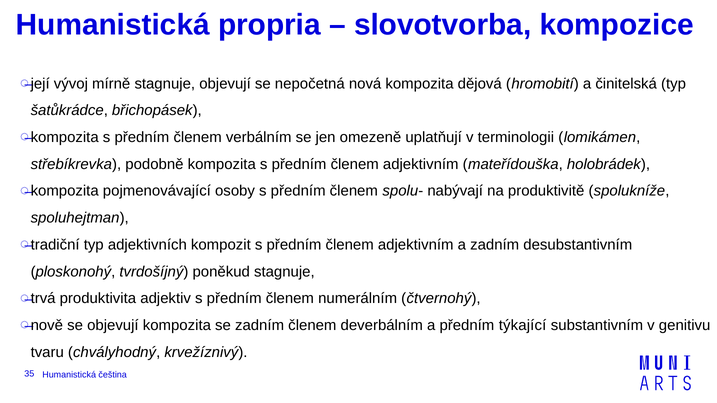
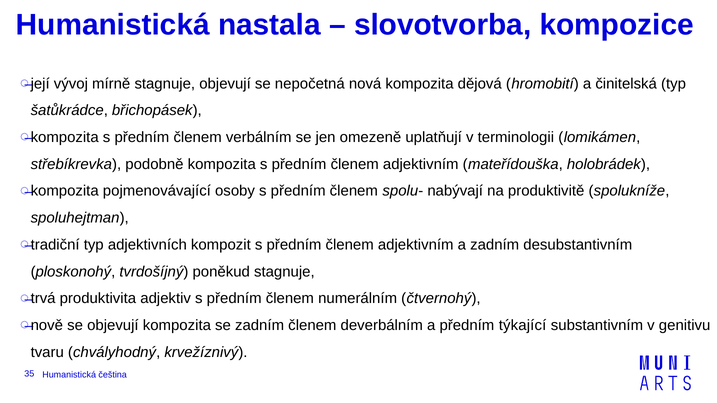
propria: propria -> nastala (269, 25)
